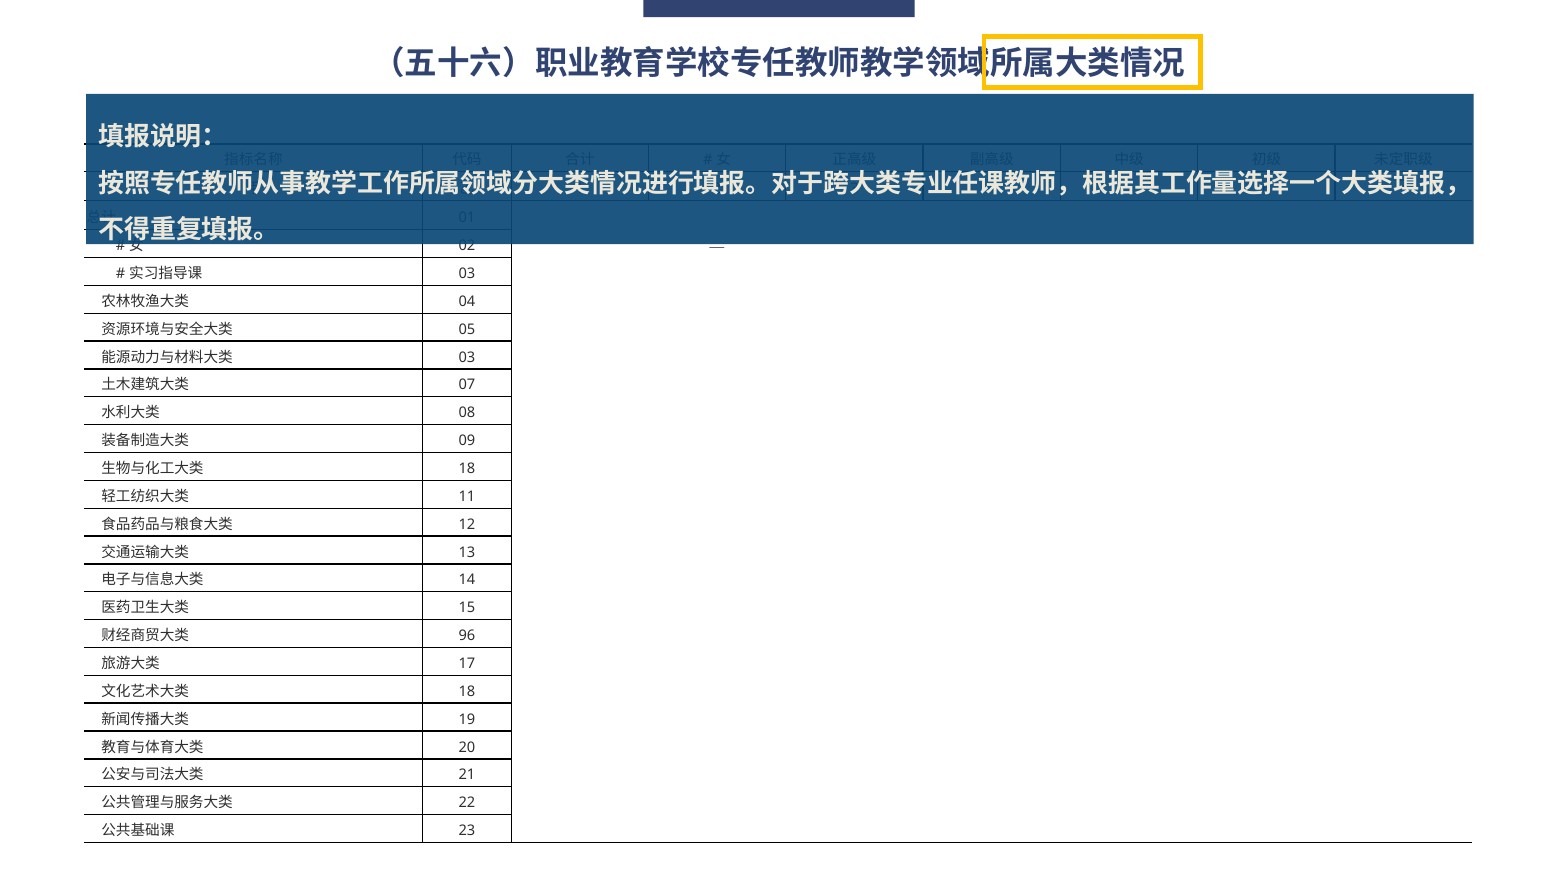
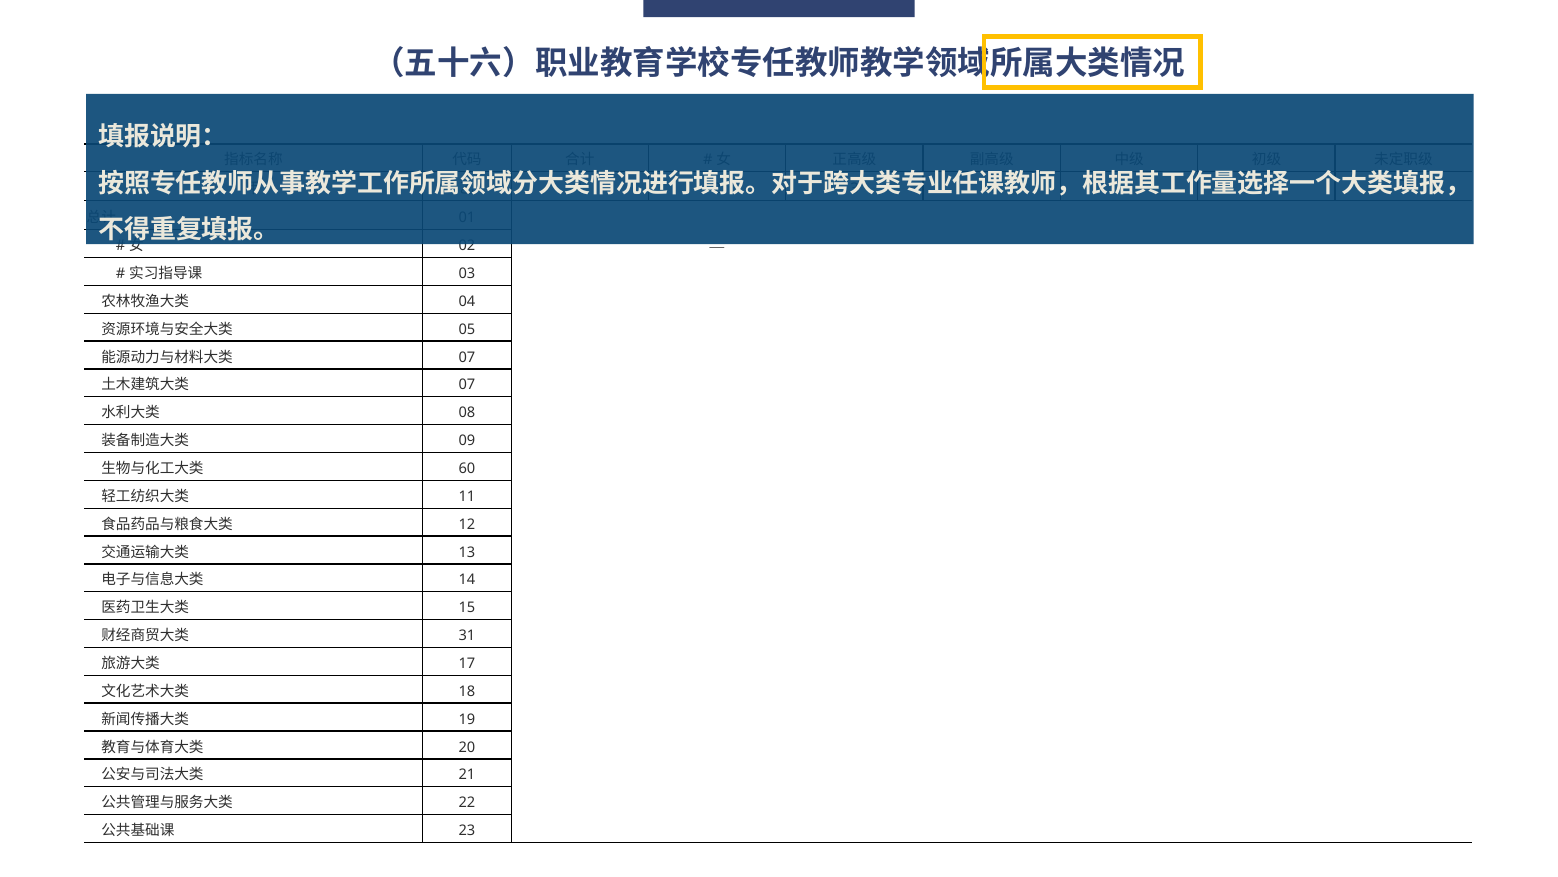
03: 03 -> 07 (467, 357)
18: 18 -> 60 (467, 468)
96: 96 -> 31 (467, 635)
